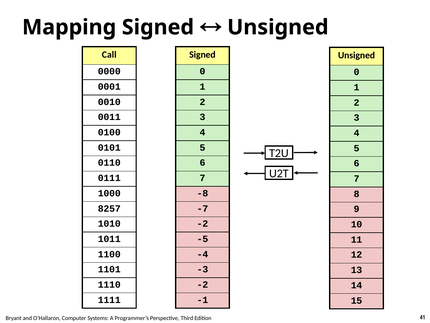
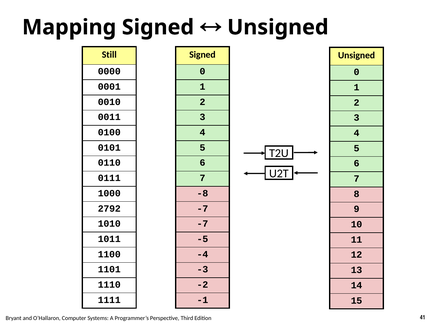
Call: Call -> Still (109, 54)
8257: 8257 -> 2792 (109, 208)
-2: -2 -> -7 (202, 223)
